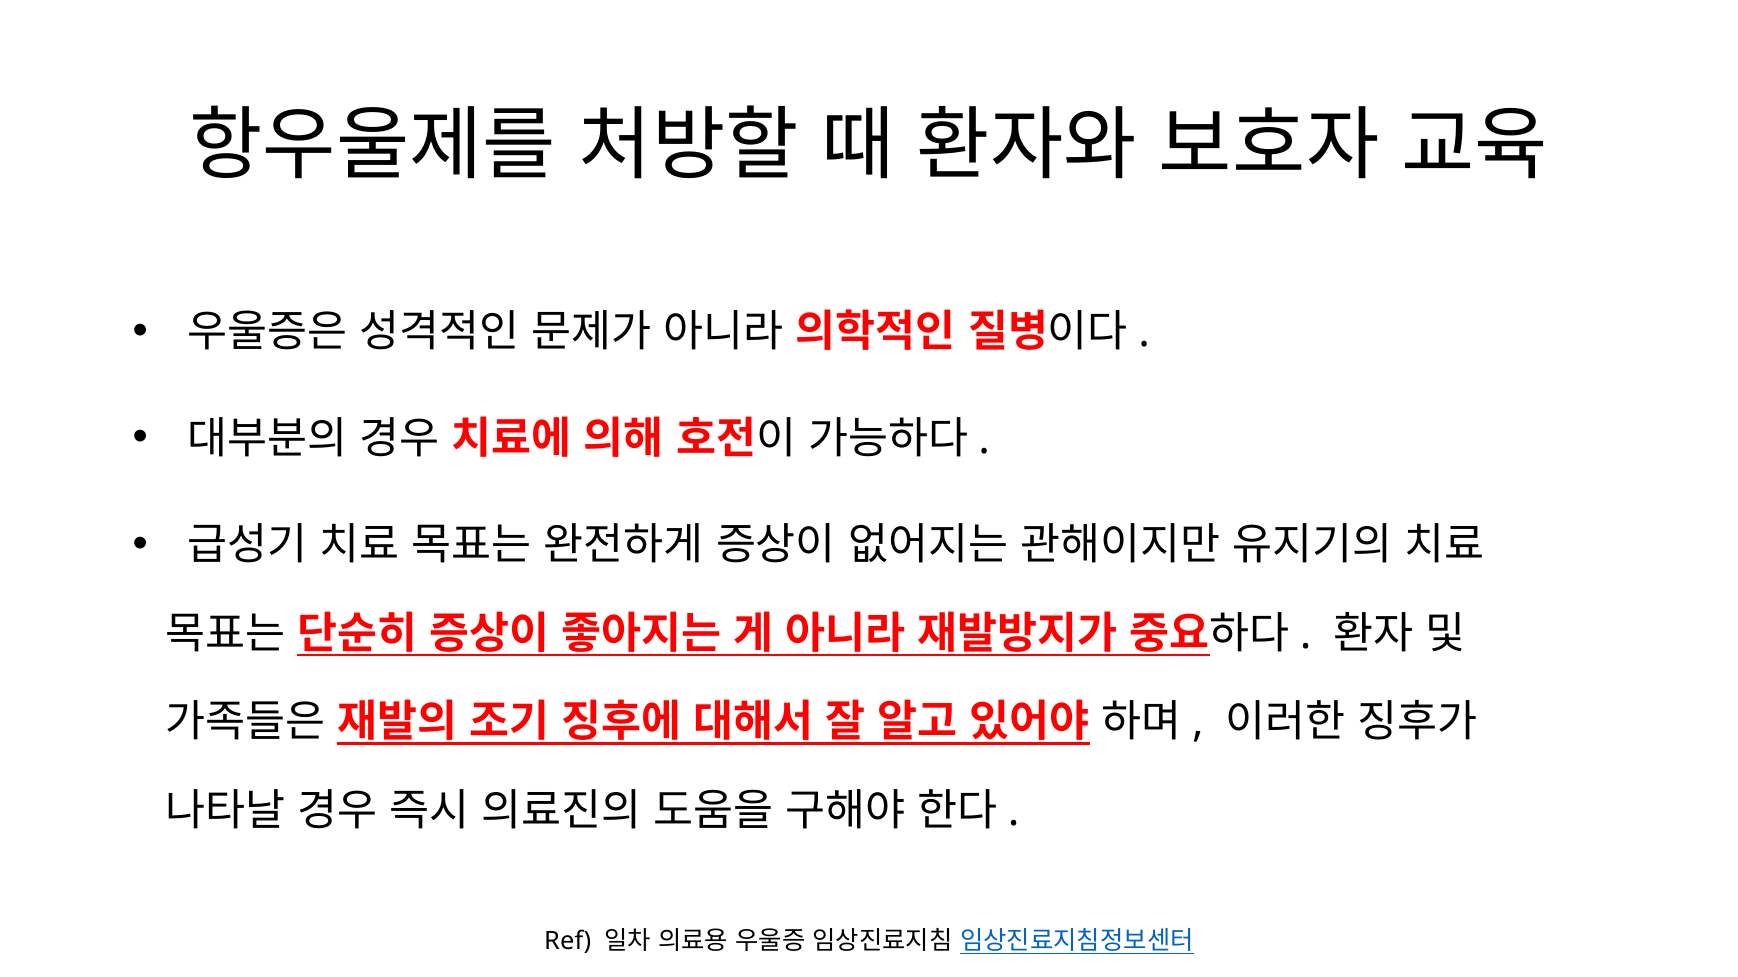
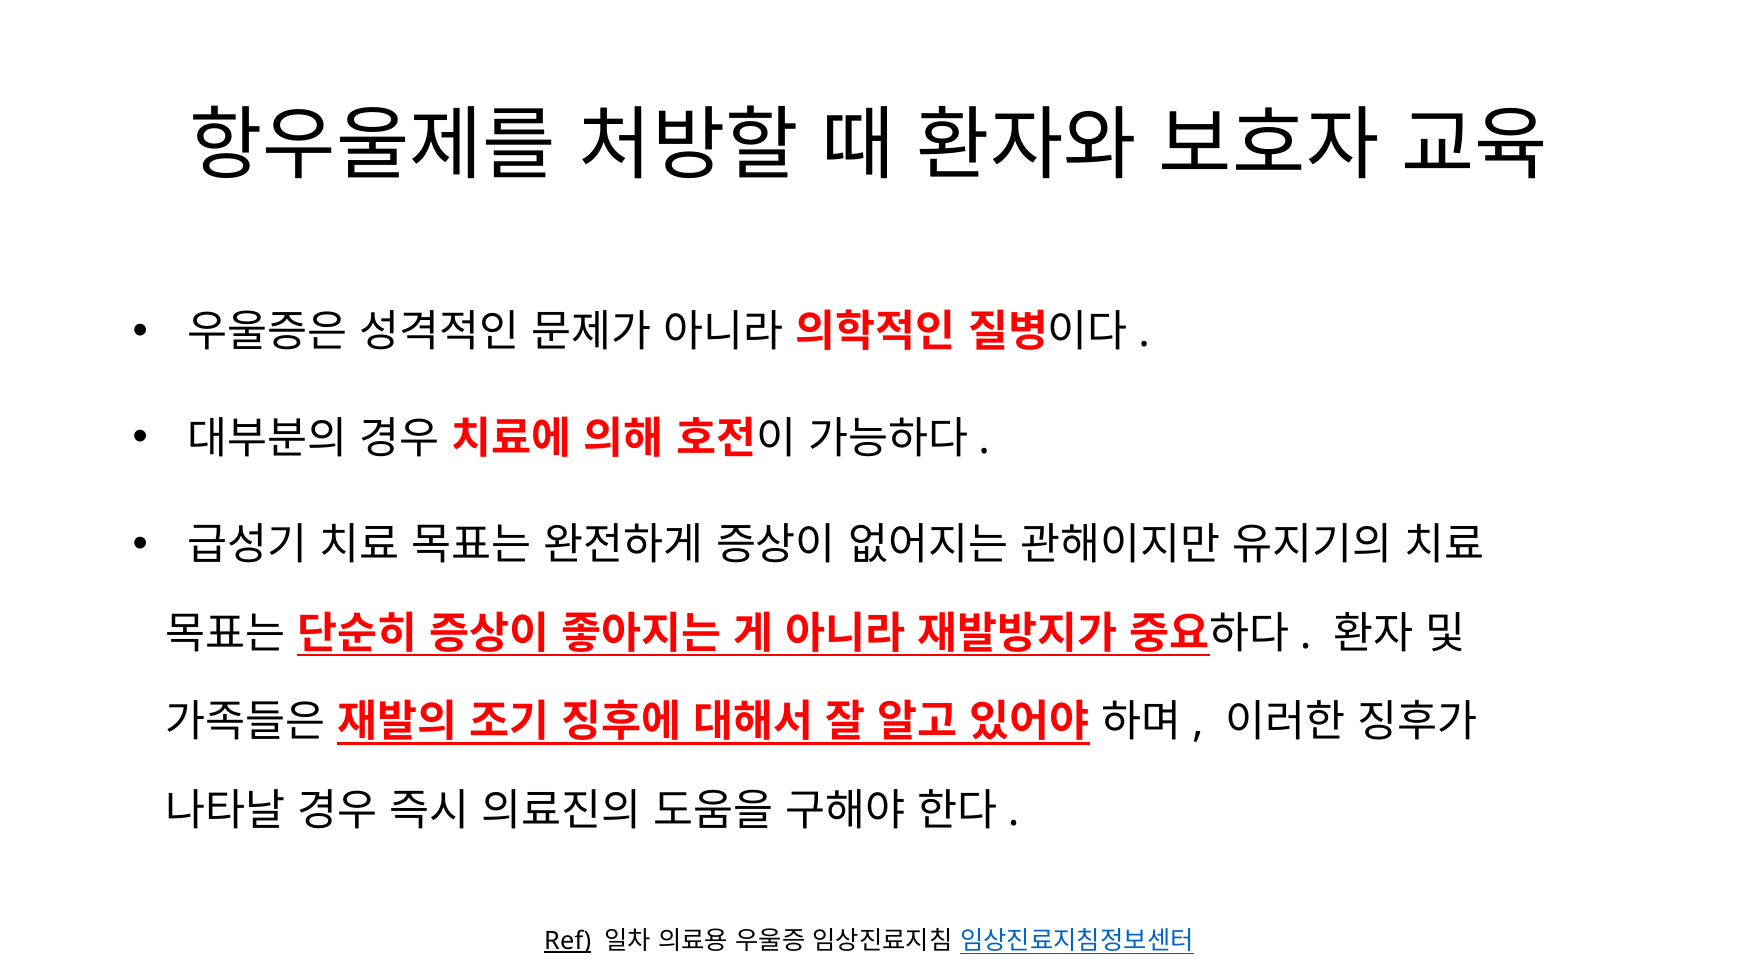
Ref underline: none -> present (568, 941)
